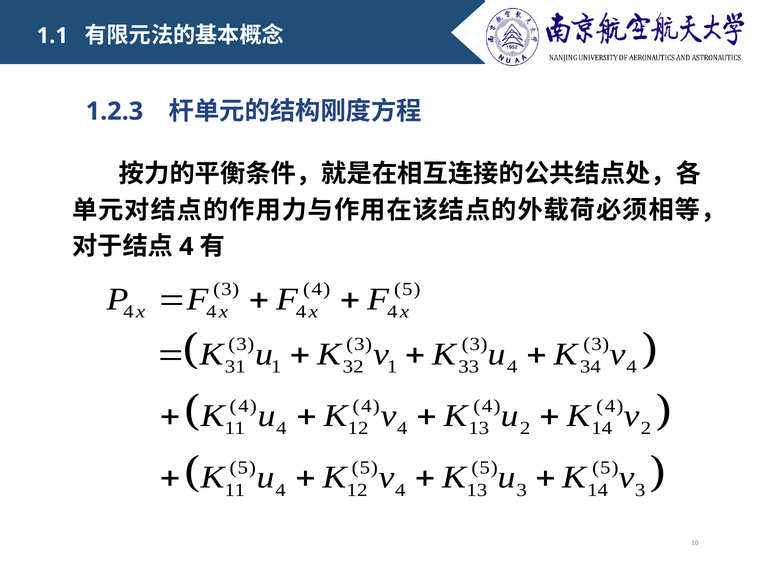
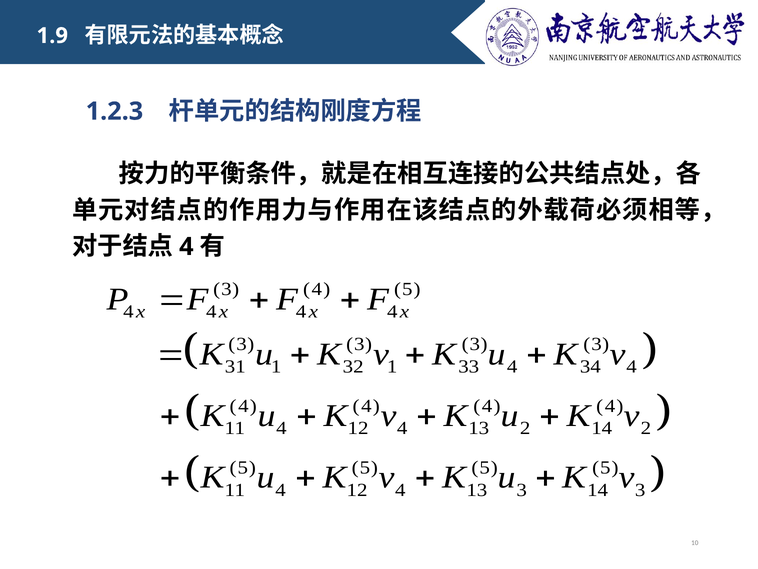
1.1: 1.1 -> 1.9 (52, 36)
